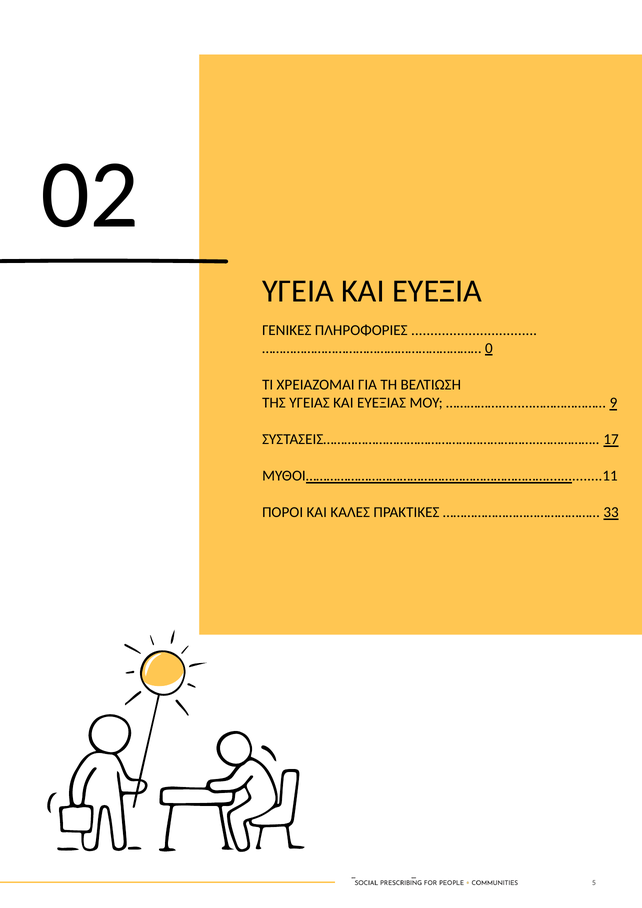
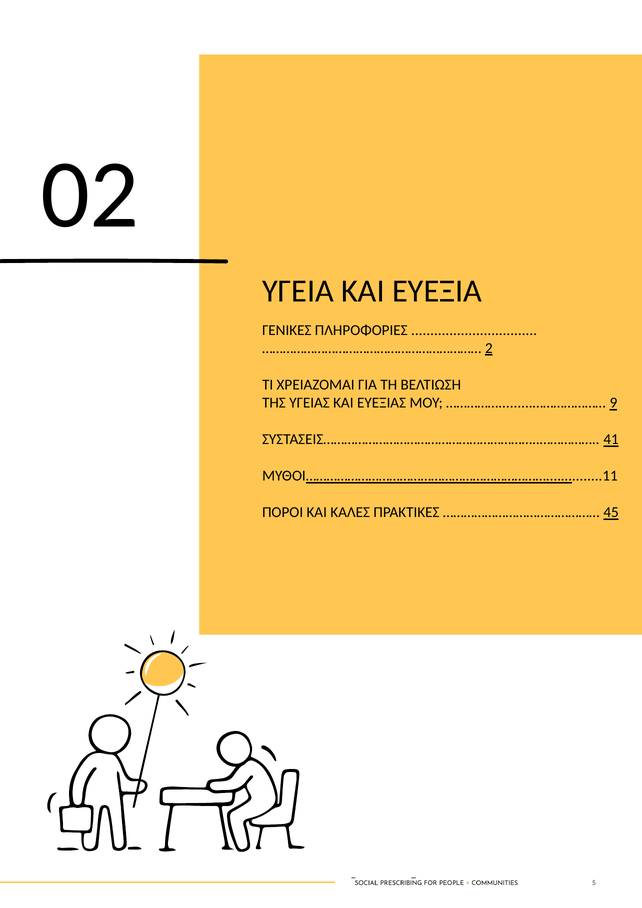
0: 0 -> 2 (489, 348)
17: 17 -> 41 (611, 439)
33: 33 -> 45 (611, 512)
